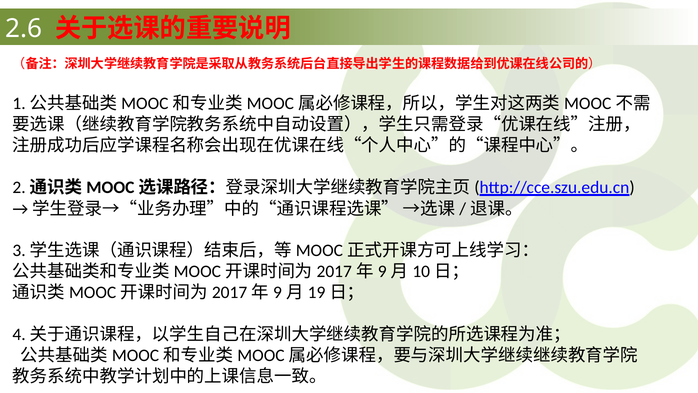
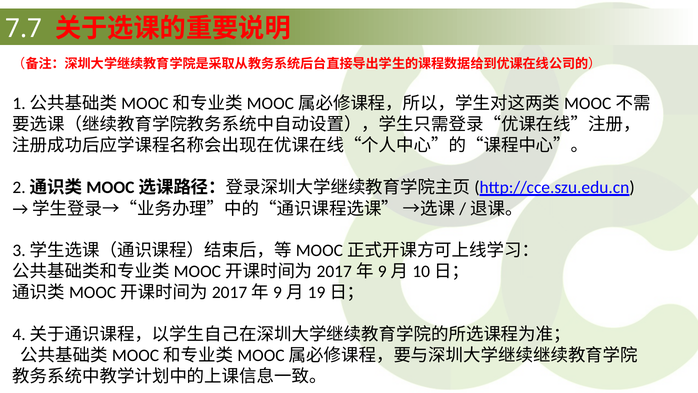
2.6: 2.6 -> 7.7 (24, 28)
